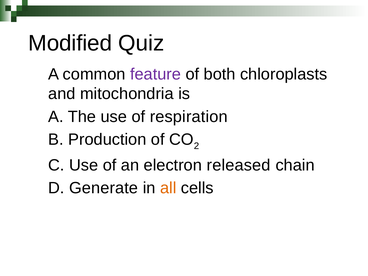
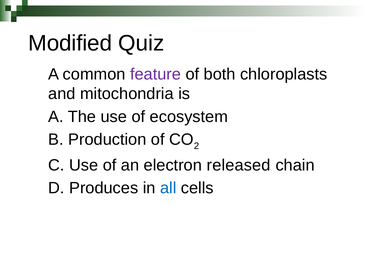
respiration: respiration -> ecosystem (189, 117)
Generate: Generate -> Produces (104, 188)
all colour: orange -> blue (168, 188)
